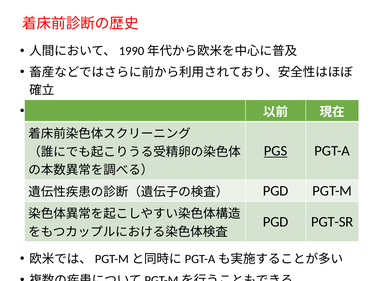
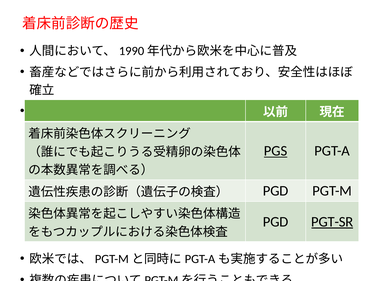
PGT-SR underline: none -> present (332, 222)
